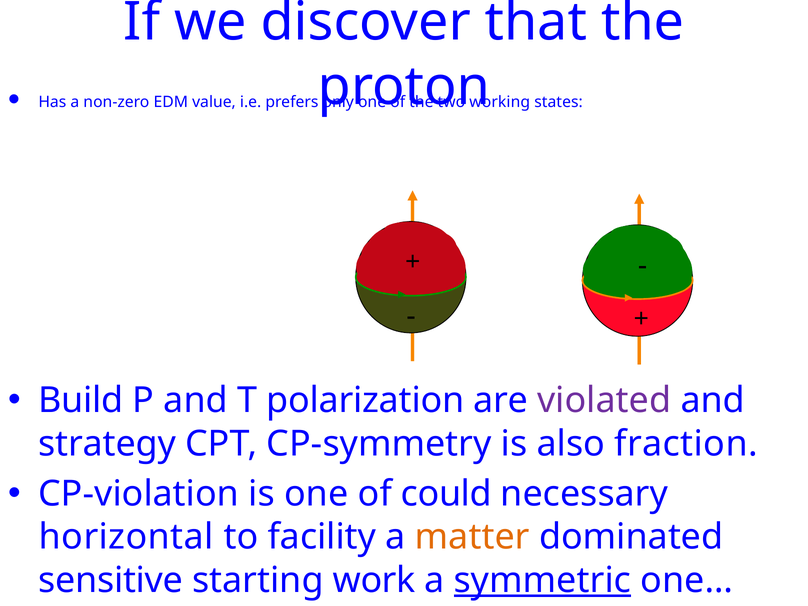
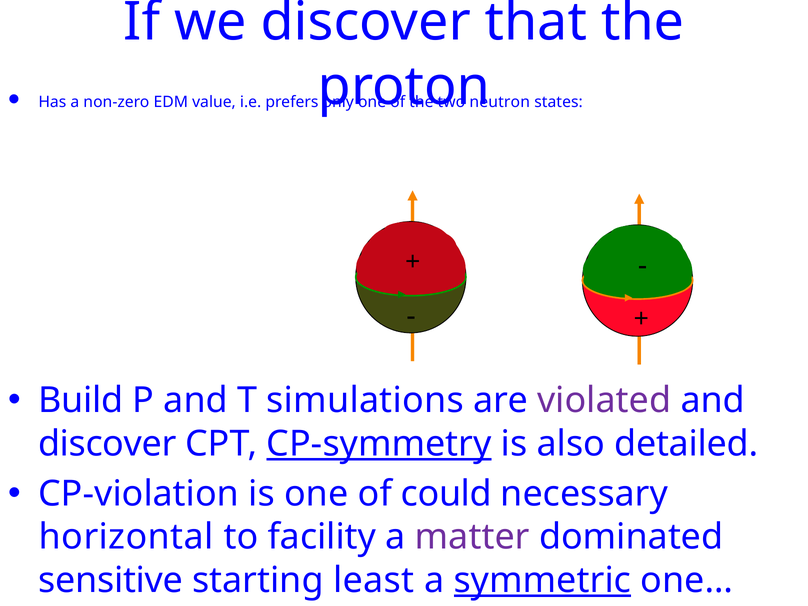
working: working -> neutron (500, 102)
polarization: polarization -> simulations (365, 401)
strategy: strategy -> discover (107, 444)
CP-symmetry underline: none -> present (379, 444)
fraction: fraction -> detailed (686, 444)
matter colour: orange -> purple (472, 537)
work: work -> least (374, 580)
